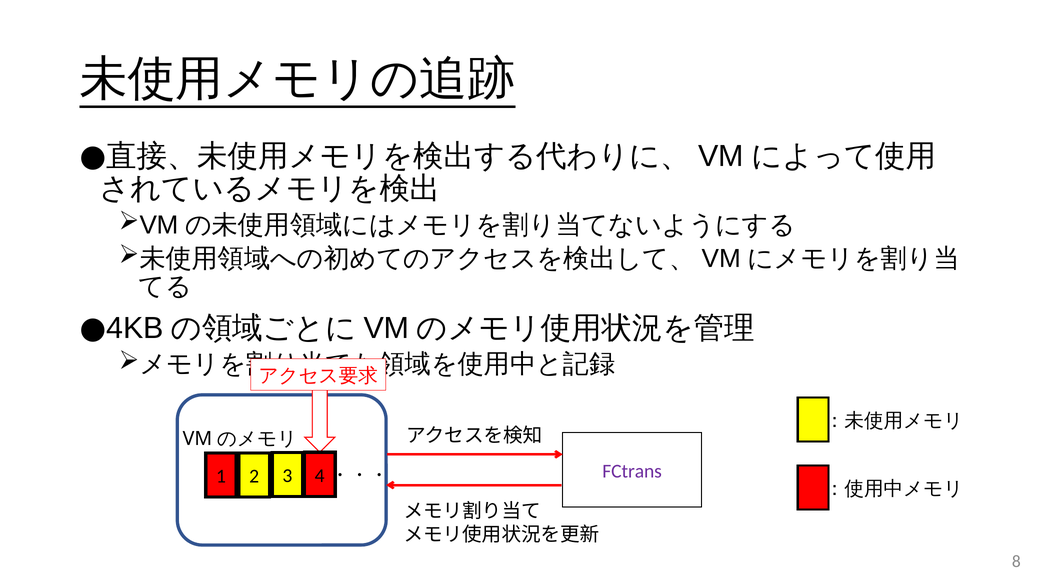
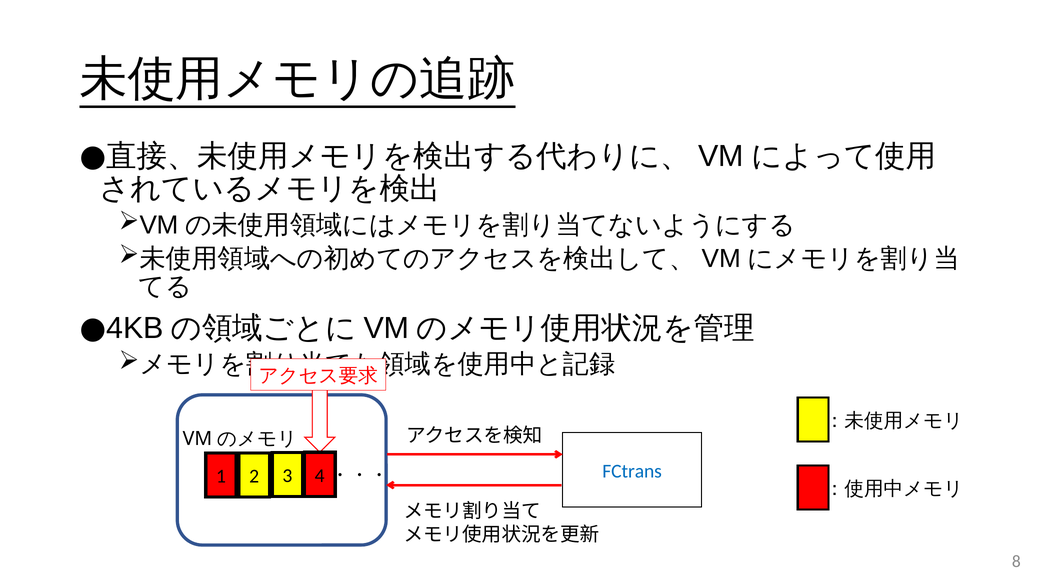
FCtrans colour: purple -> blue (632, 471)
